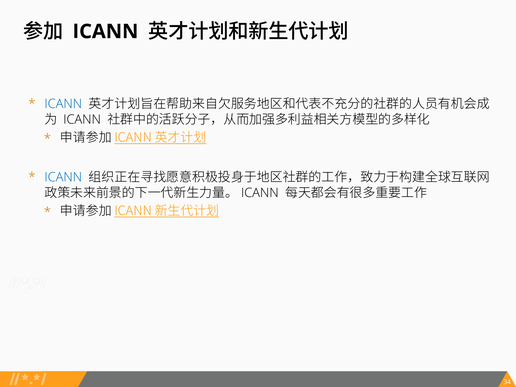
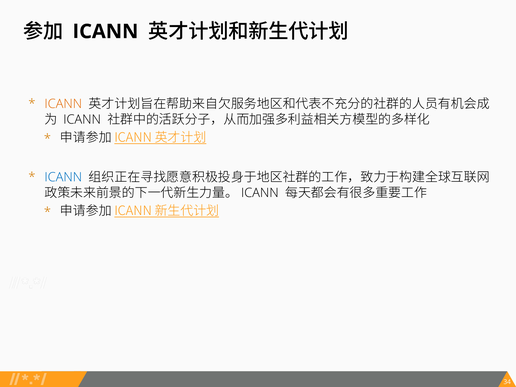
ICANN colour: blue -> orange (63, 104)
